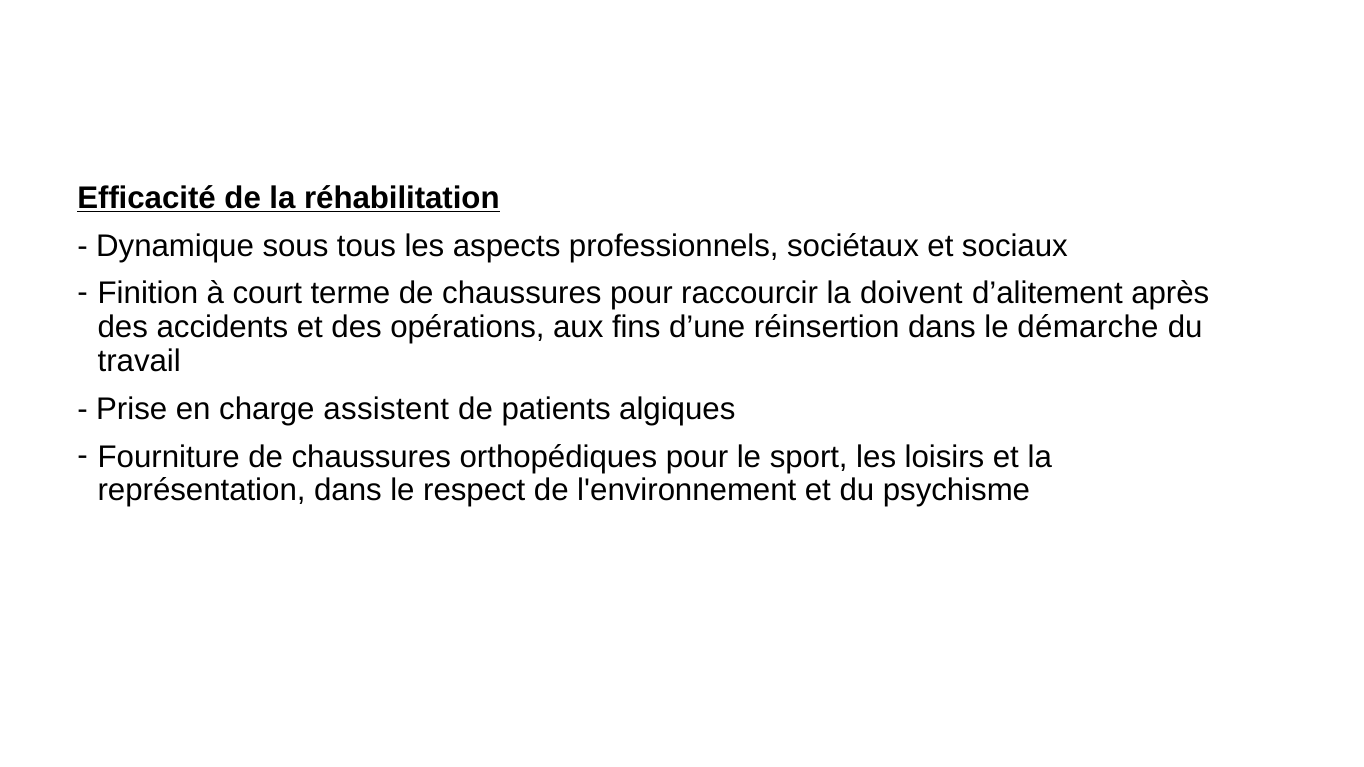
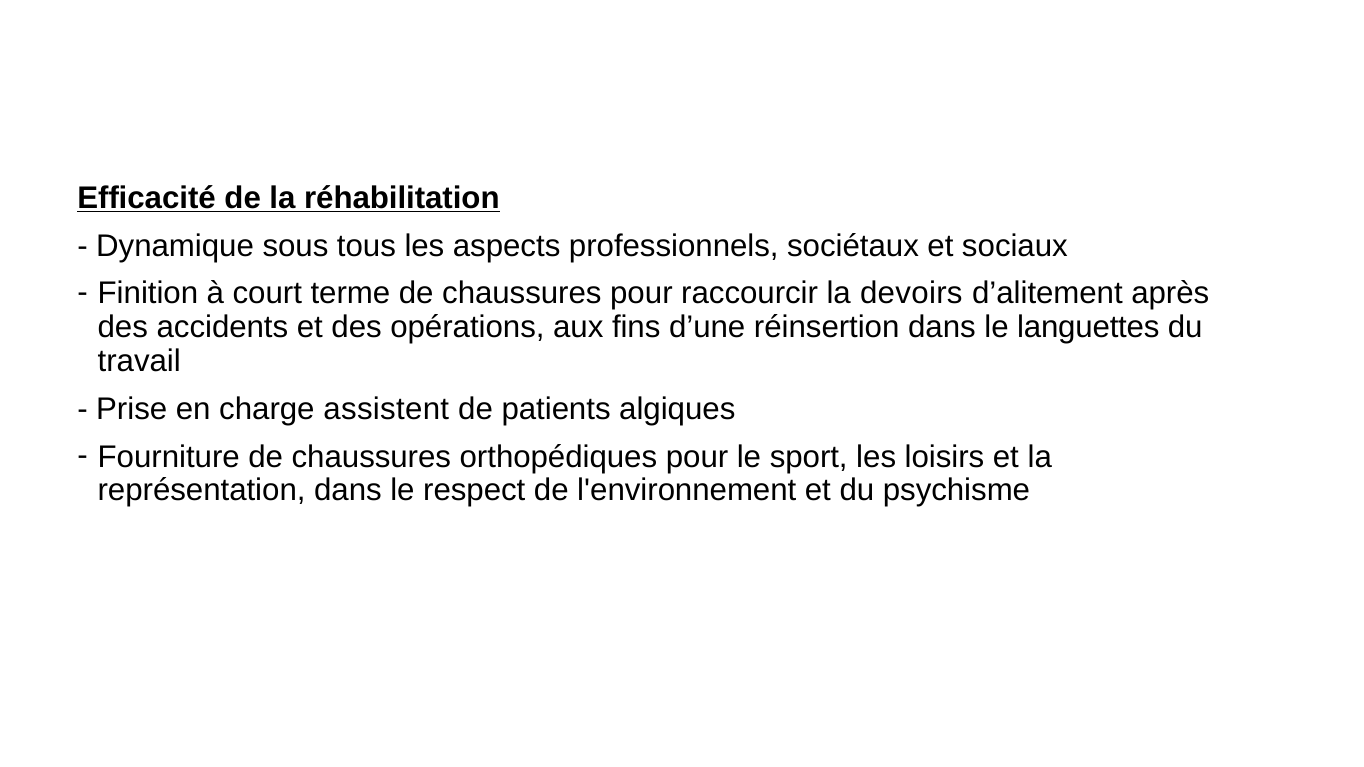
doivent: doivent -> devoirs (911, 294)
démarche: démarche -> languettes (1088, 327)
